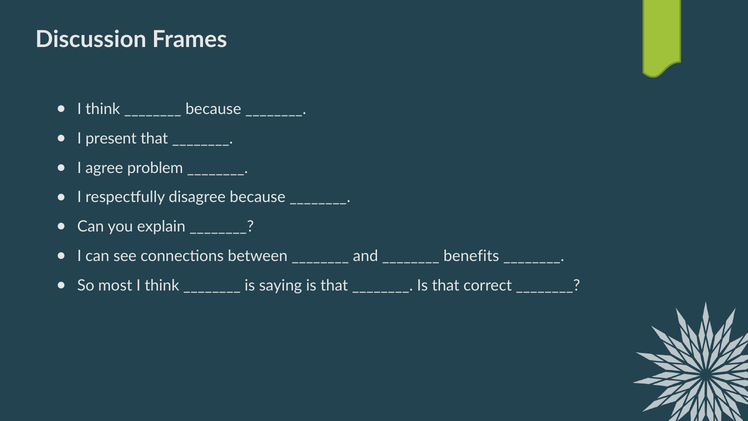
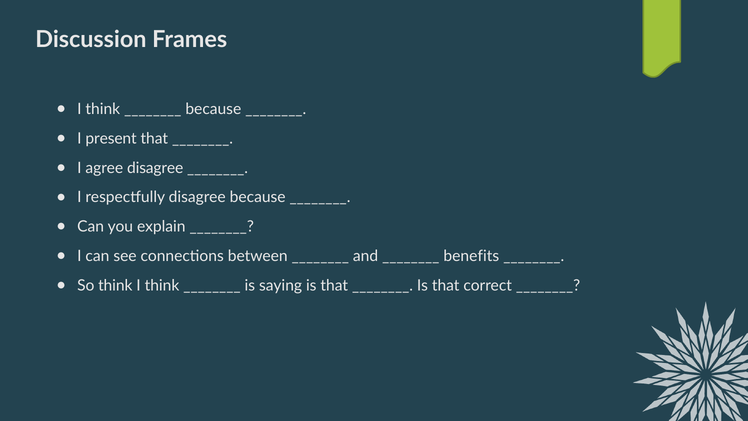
agree problem: problem -> disagree (155, 168)
So most: most -> think (115, 285)
